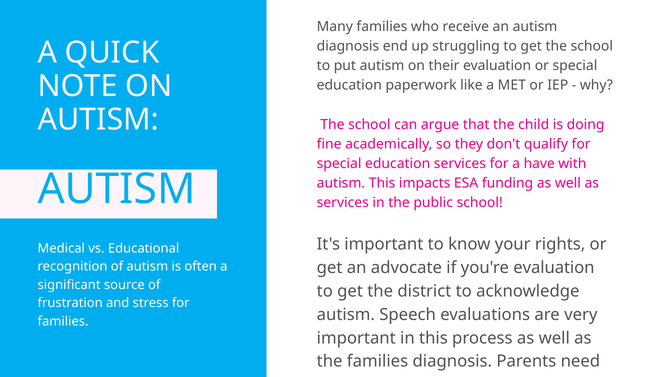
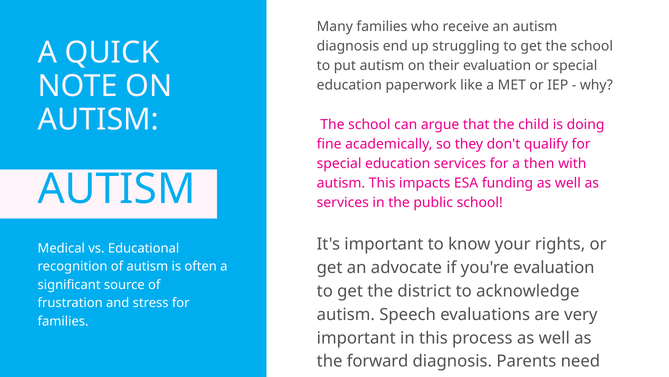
have: have -> then (539, 163)
the families: families -> forward (378, 361)
